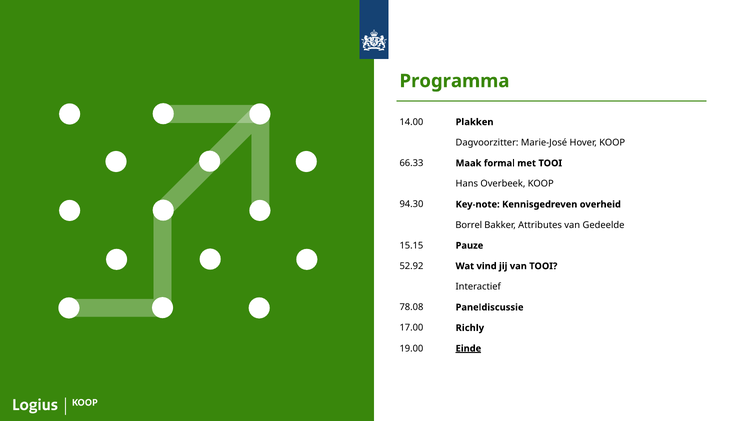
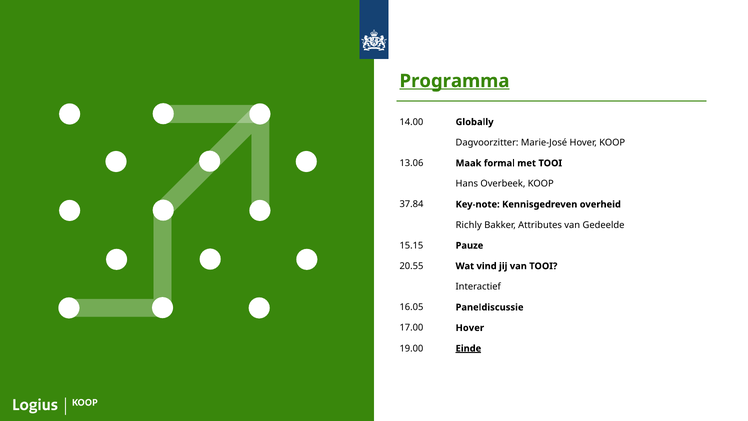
Programma underline: none -> present (454, 81)
Plakken: Plakken -> Globally (475, 122)
66.33: 66.33 -> 13.06 (411, 163)
94.30: 94.30 -> 37.84 (411, 204)
Borrel: Borrel -> Richly (469, 225)
52.92: 52.92 -> 20.55 (411, 266)
78.08: 78.08 -> 16.05 (411, 307)
17.00 Richly: Richly -> Hover (470, 328)
